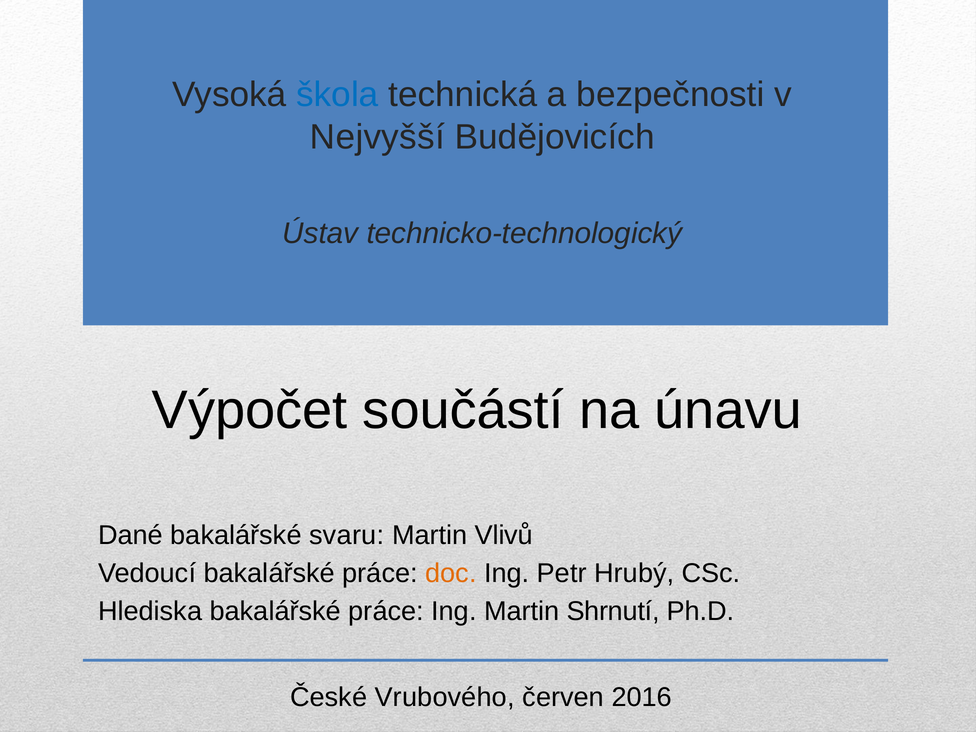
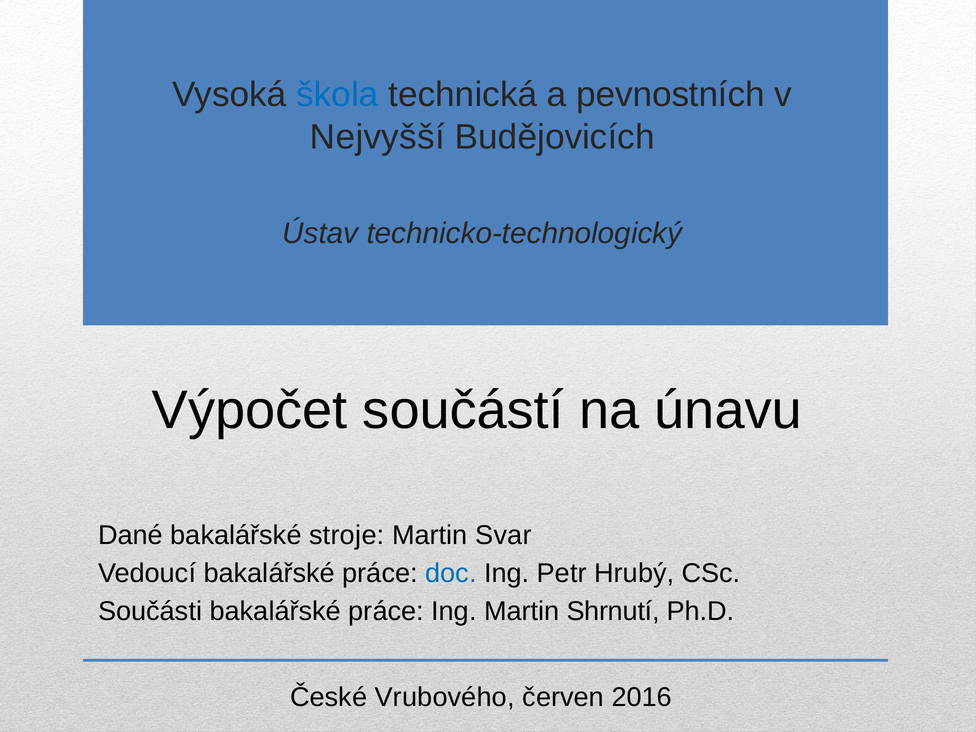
bezpečnosti: bezpečnosti -> pevnostních (671, 95)
svaru: svaru -> stroje (347, 535)
Vlivů: Vlivů -> Svar (504, 535)
doc colour: orange -> blue (451, 573)
Hlediska: Hlediska -> Součásti (150, 611)
